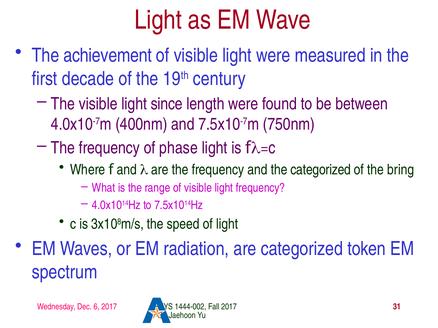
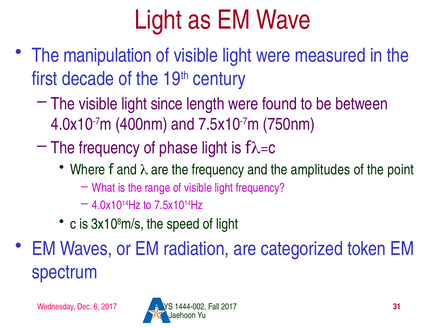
achievement: achievement -> manipulation (108, 55)
the categorized: categorized -> amplitudes (321, 170)
bring: bring -> point (401, 170)
